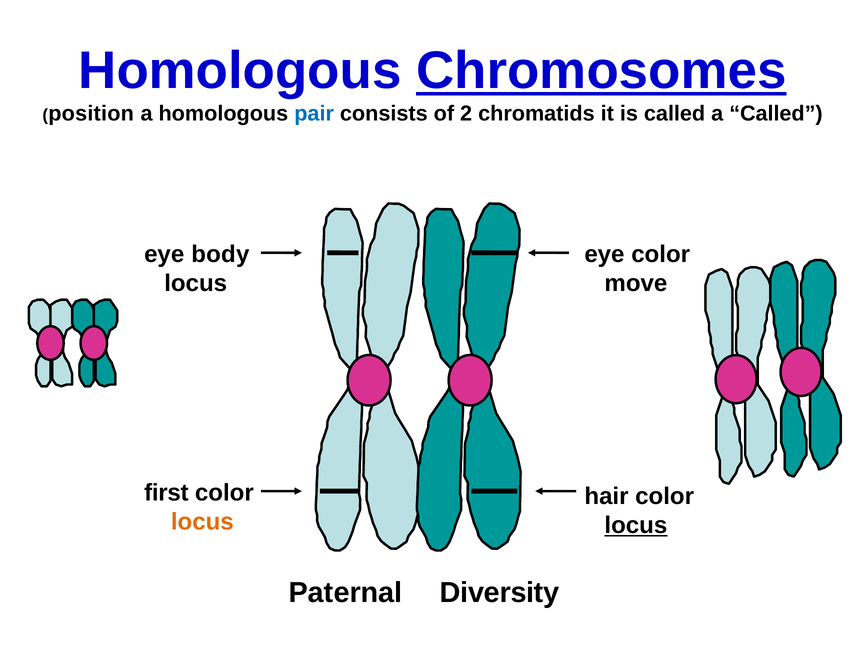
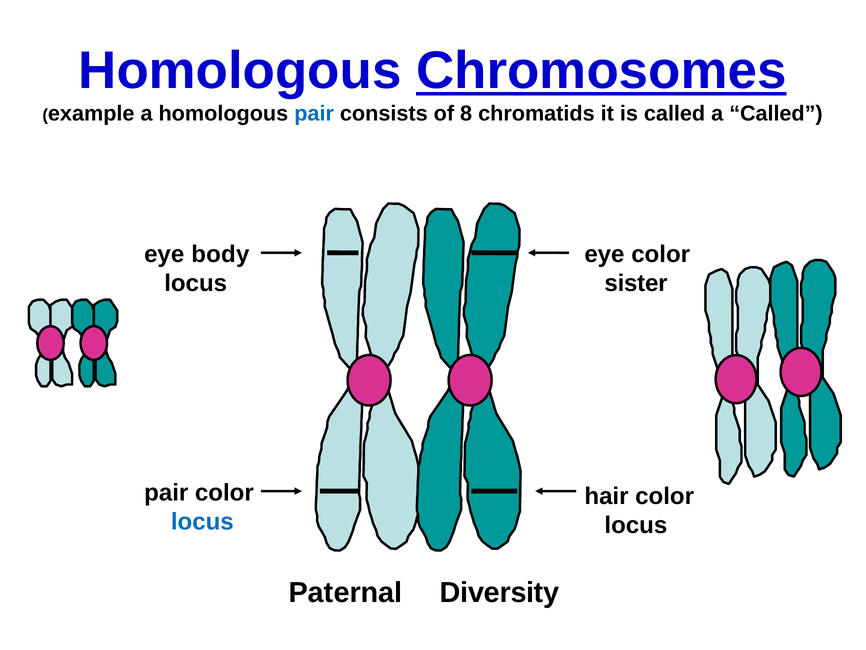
position: position -> example (91, 113)
2: 2 -> 8 (466, 113)
move: move -> sister (636, 283)
first: first -> pair (166, 492)
locus colour: orange -> blue (202, 521)
locus underline: present -> none (636, 525)
